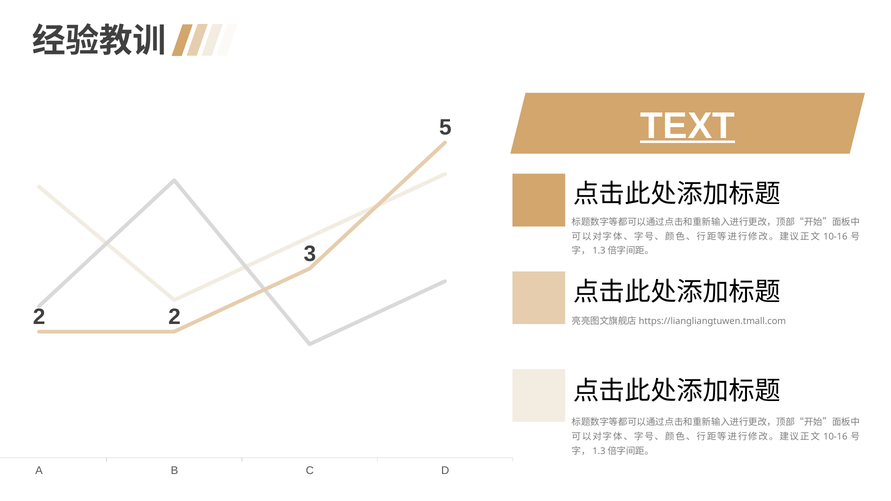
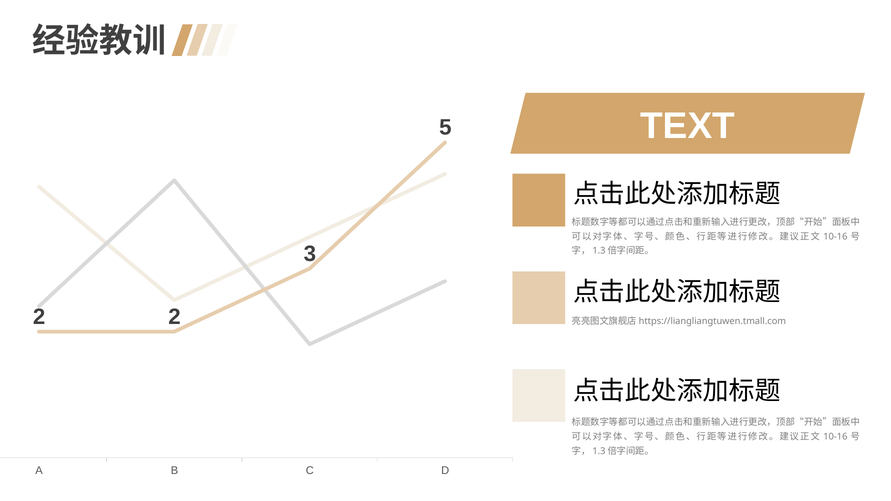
TEXT underline: present -> none (688, 126)
